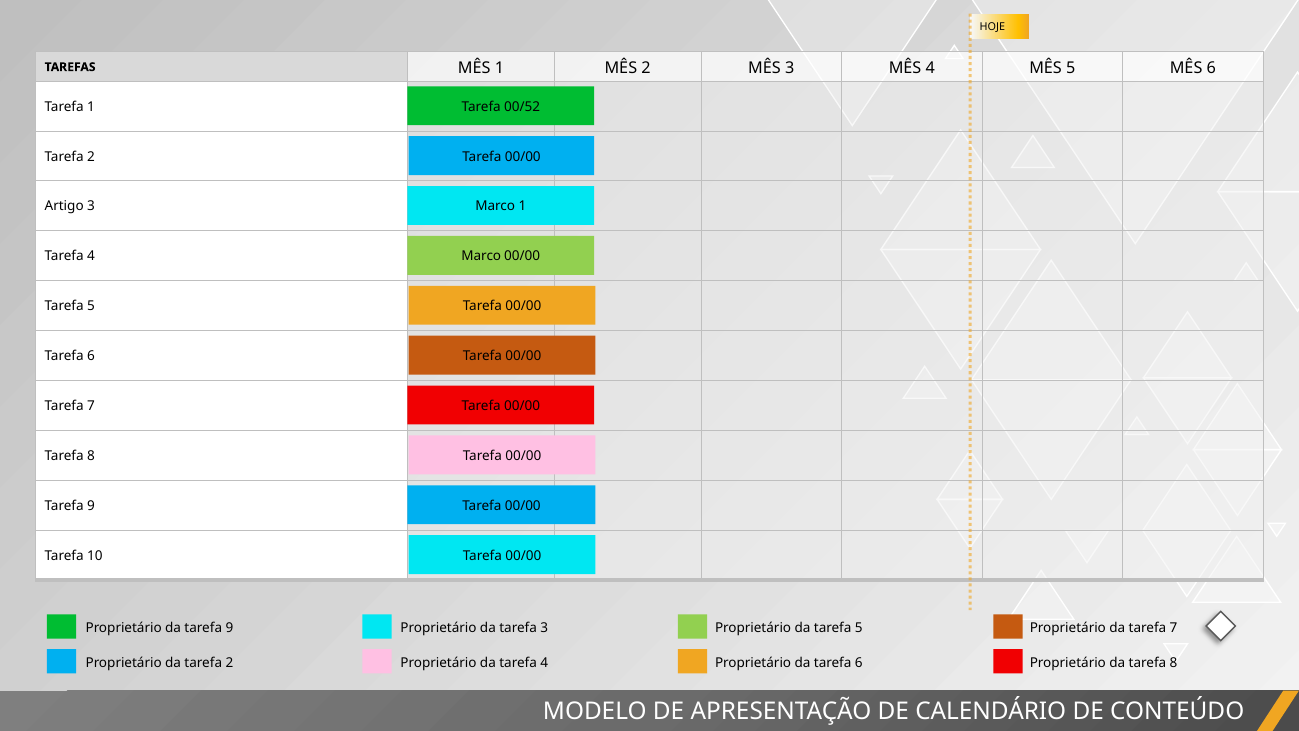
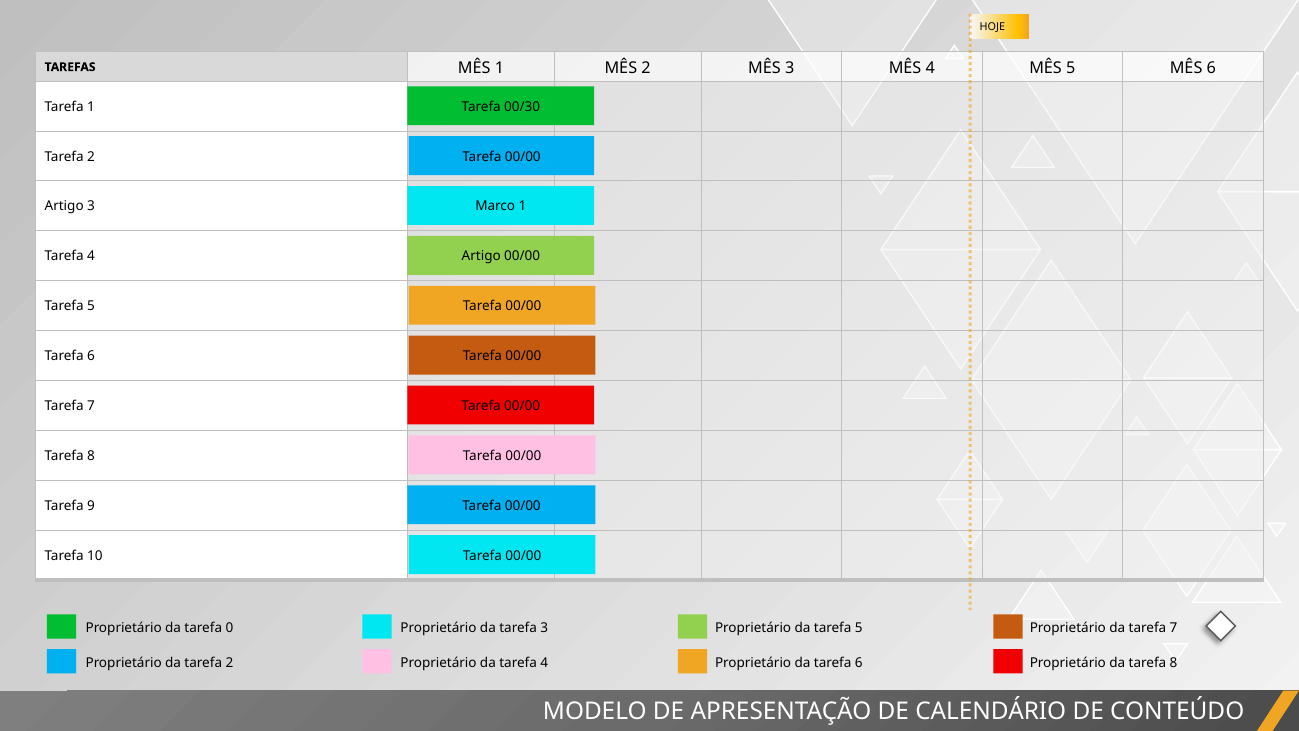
00/52: 00/52 -> 00/30 (522, 107)
Marco: Marco -> Artigo (481, 256)
da tarefa 9: 9 -> 0 (229, 628)
